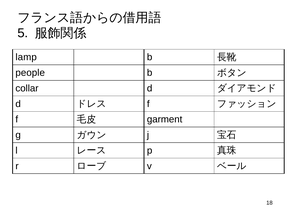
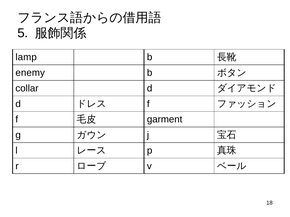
people: people -> enemy (30, 73)
